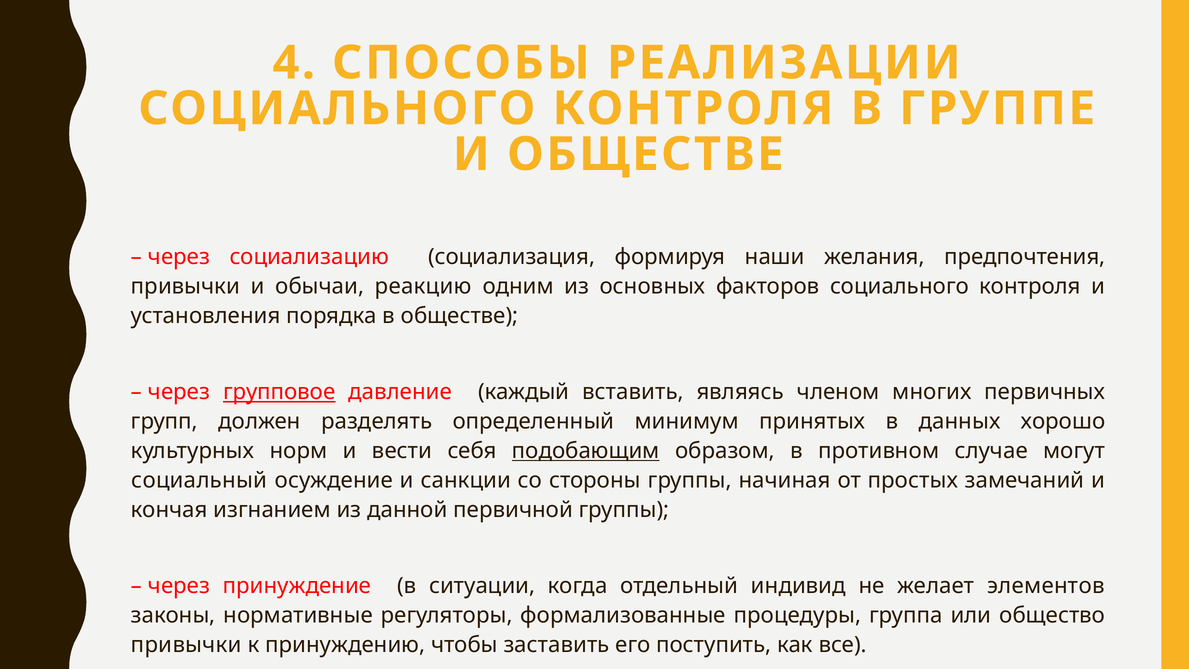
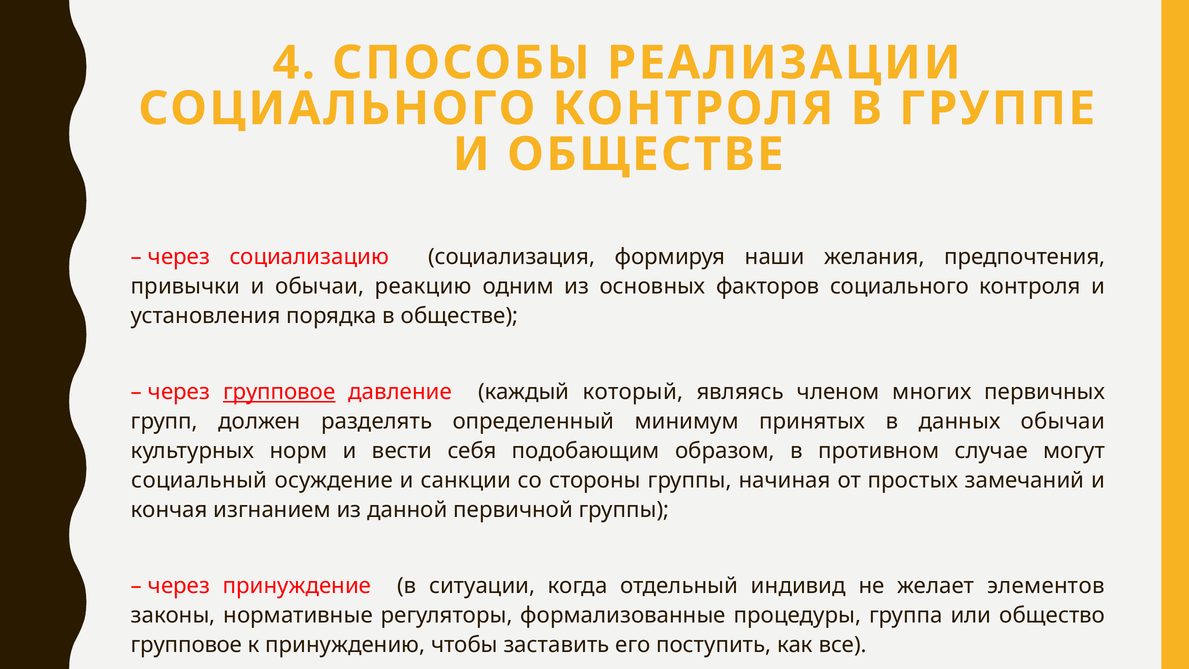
вставить: вставить -> который (633, 392)
данных хорошо: хорошо -> обычаи (1063, 421)
подобающим underline: present -> none (586, 451)
привычки: привычки -> групповое (187, 645)
